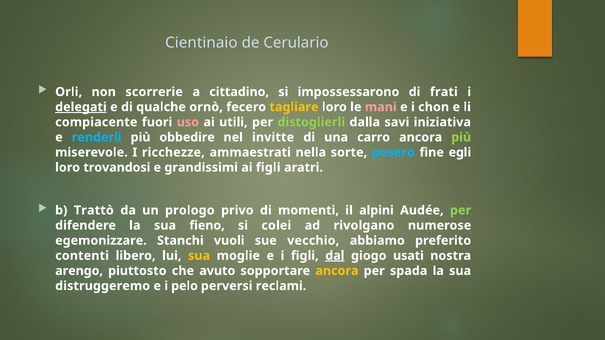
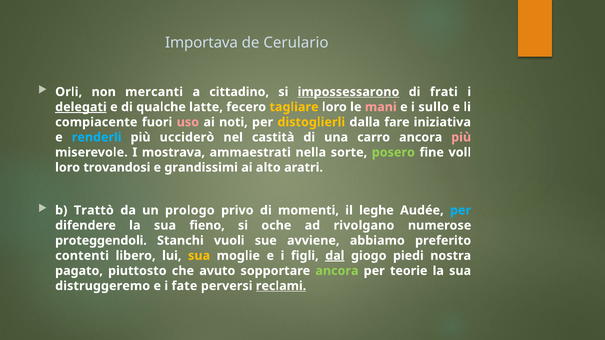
Cientinaio: Cientinaio -> Importava (202, 43)
scorrerie: scorrerie -> mercanti (154, 92)
impossessarono underline: none -> present (348, 92)
ornò: ornò -> latte (206, 107)
chon: chon -> sullo (434, 107)
utili: utili -> noti (233, 122)
distoglierli colour: light green -> yellow (311, 122)
savi: savi -> fare (397, 122)
obbedire: obbedire -> ucciderò (187, 137)
invitte: invitte -> castità (273, 137)
più colour: light green -> pink (461, 137)
ricchezze: ricchezze -> mostrava (173, 152)
posero colour: light blue -> light green (393, 152)
egli: egli -> voll (460, 152)
ai figli: figli -> alto (268, 168)
alpini: alpini -> leghe (376, 210)
per colour: light green -> light blue (461, 210)
colei: colei -> oche (276, 226)
egemonizzare: egemonizzare -> proteggendoli (101, 241)
vecchio: vecchio -> avviene (313, 241)
usati: usati -> piedi (408, 256)
arengo: arengo -> pagato (79, 271)
ancora colour: yellow -> light green (337, 271)
spada: spada -> teorie (409, 271)
pelo: pelo -> fate (184, 286)
reclami underline: none -> present (281, 286)
